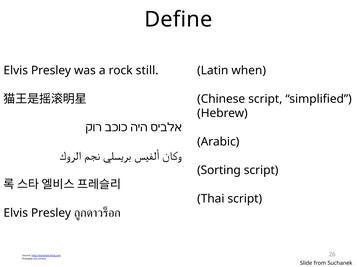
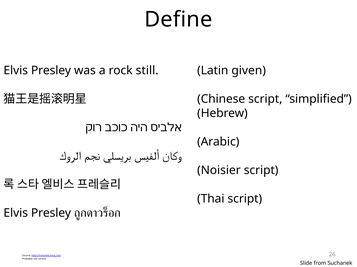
when: when -> given (249, 71)
Sorting: Sorting -> Noisier (219, 171)
